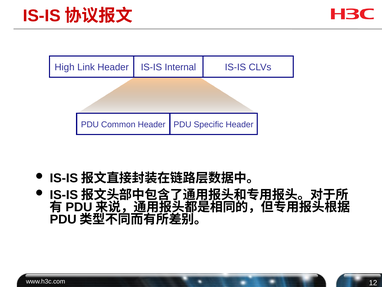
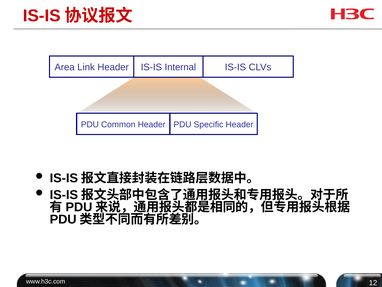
High: High -> Area (65, 67)
